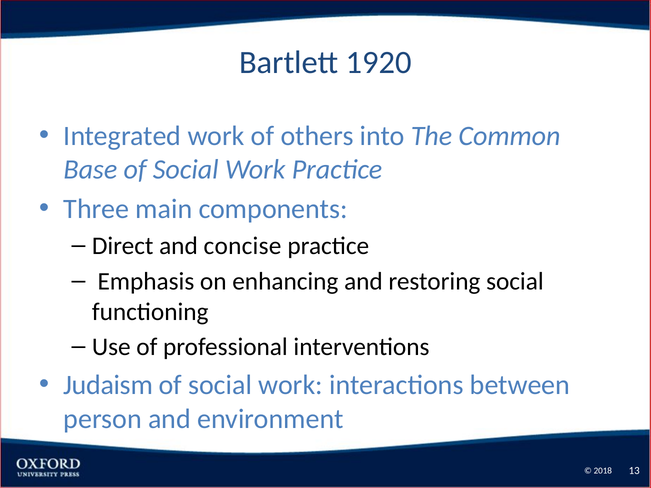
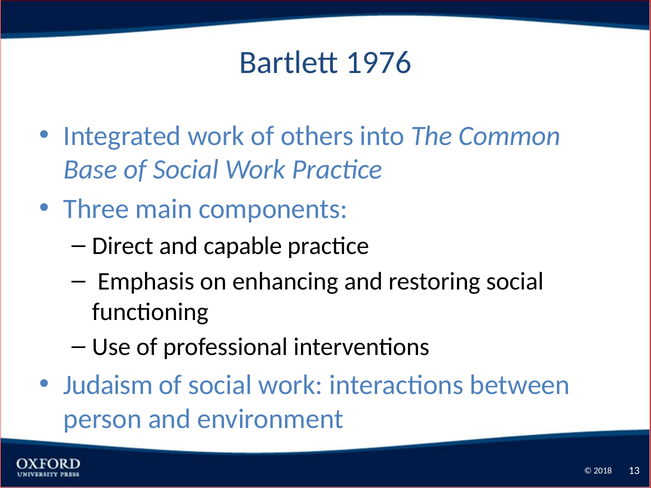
1920: 1920 -> 1976 (379, 63)
concise: concise -> capable (243, 246)
